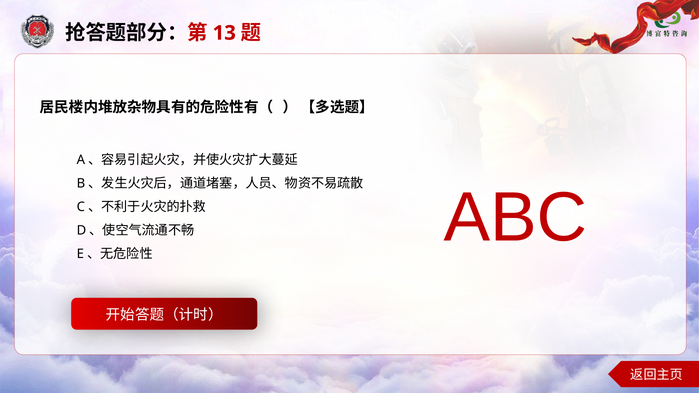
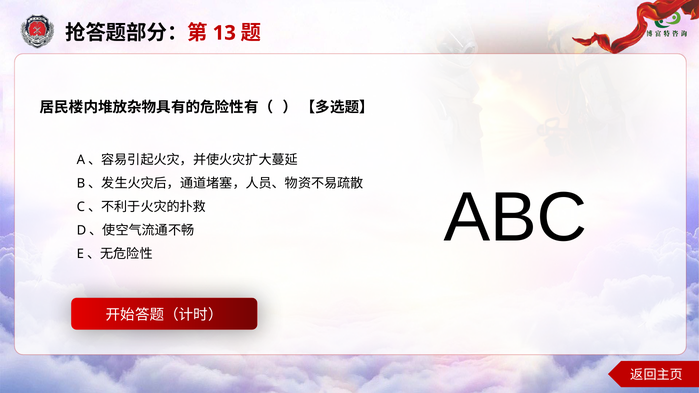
ABC colour: red -> black (515, 218)
